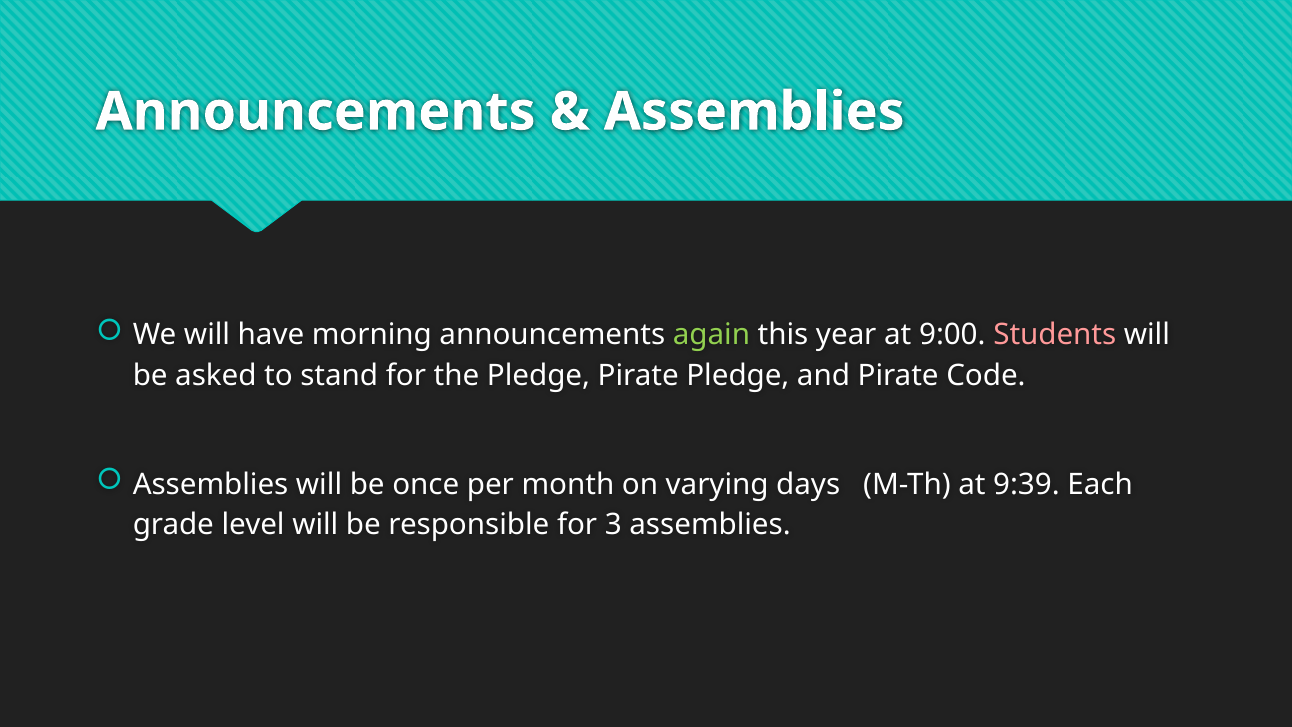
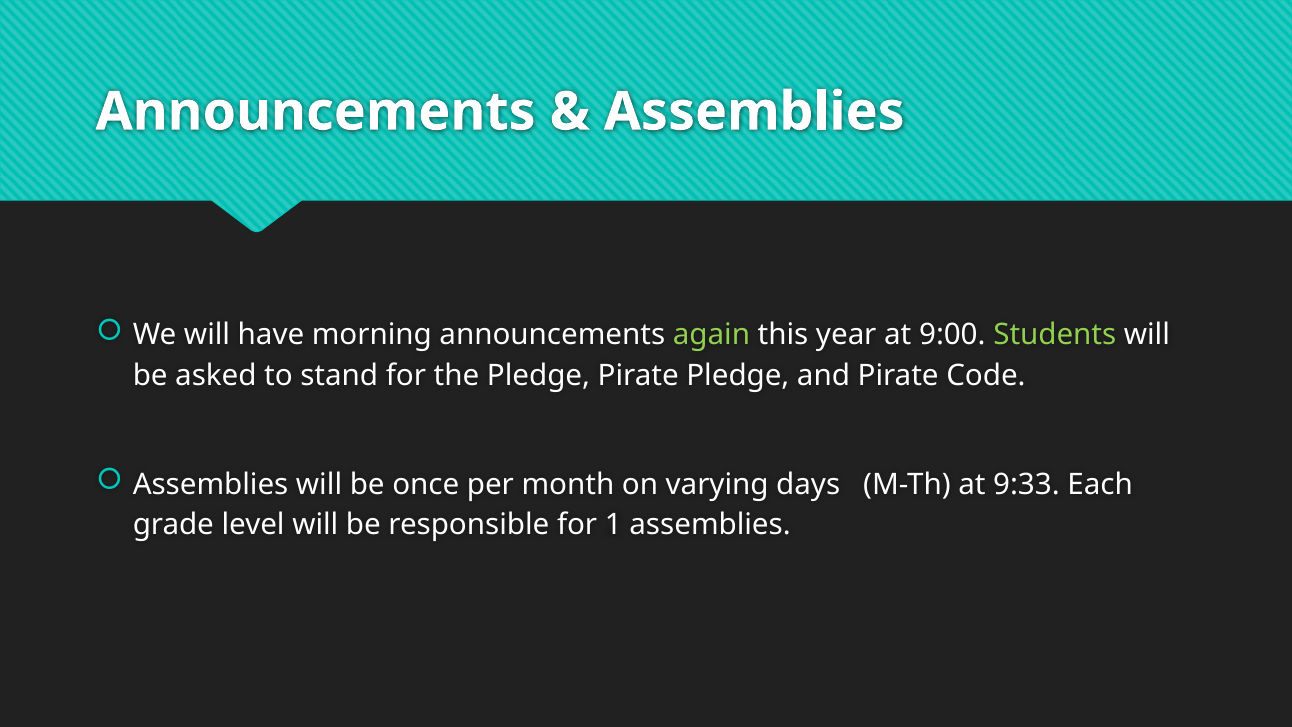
Students colour: pink -> light green (1055, 335)
9:39: 9:39 -> 9:33 (1026, 484)
3: 3 -> 1 (613, 525)
